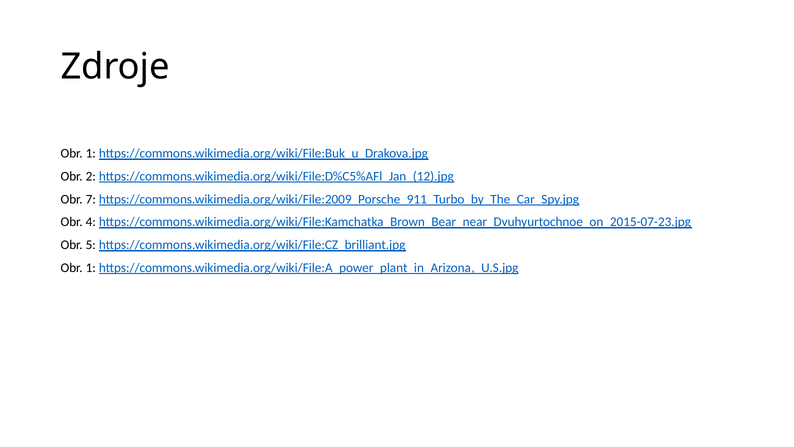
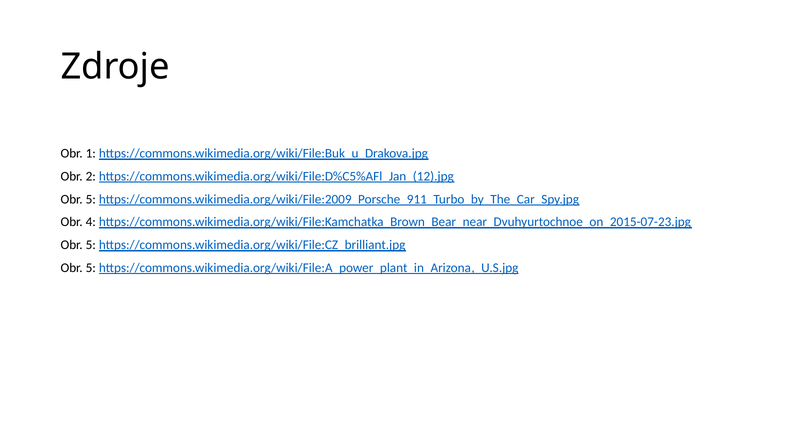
7: 7 -> 5 (91, 199)
1: 1 -> 5 (91, 267)
